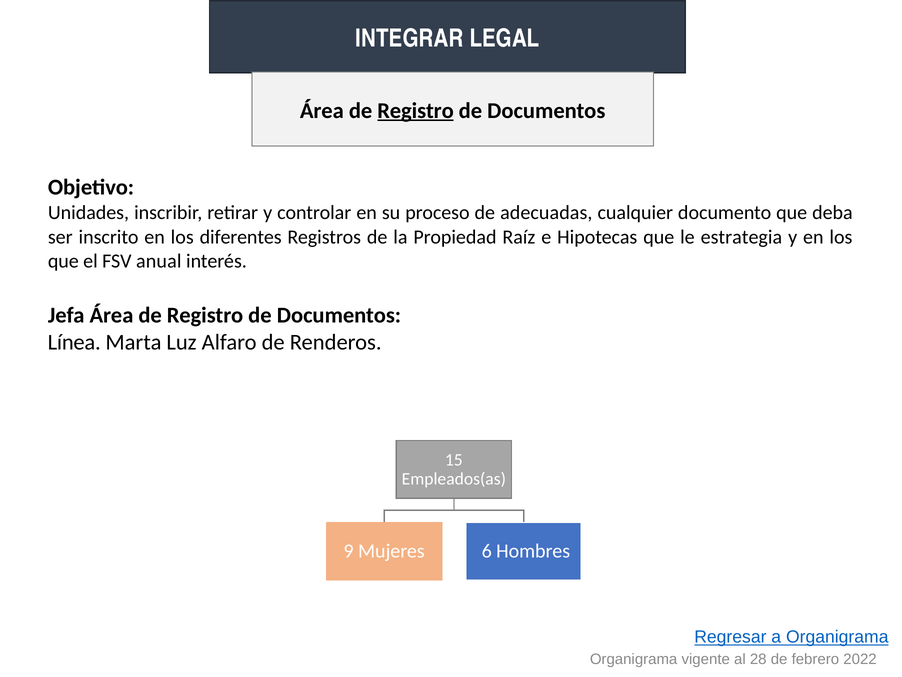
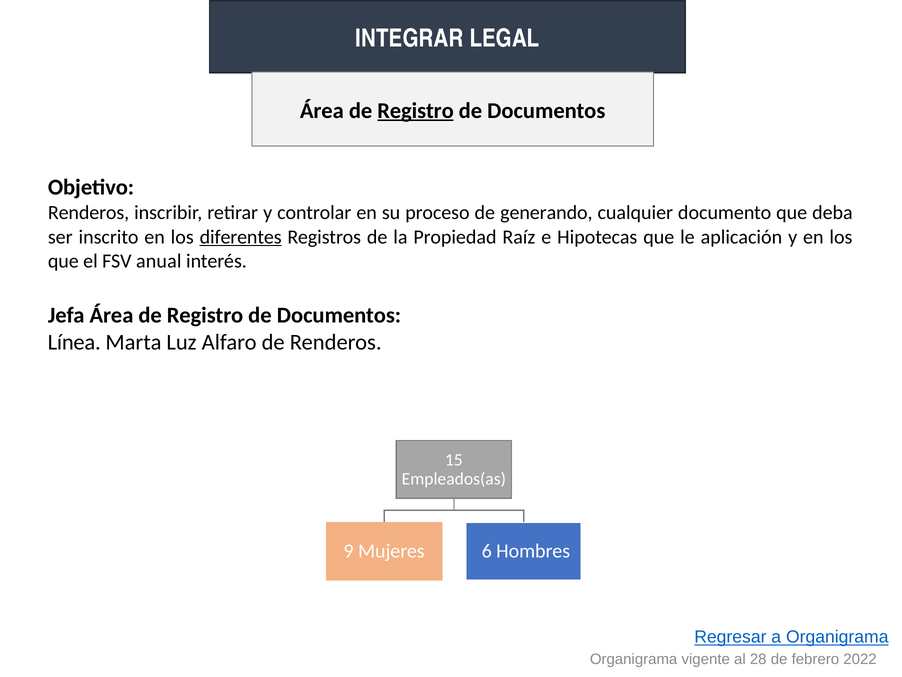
Unidades: Unidades -> Renderos (89, 213)
adecuadas: adecuadas -> generando (546, 213)
diferentes underline: none -> present (241, 237)
estrategia: estrategia -> aplicación (741, 237)
